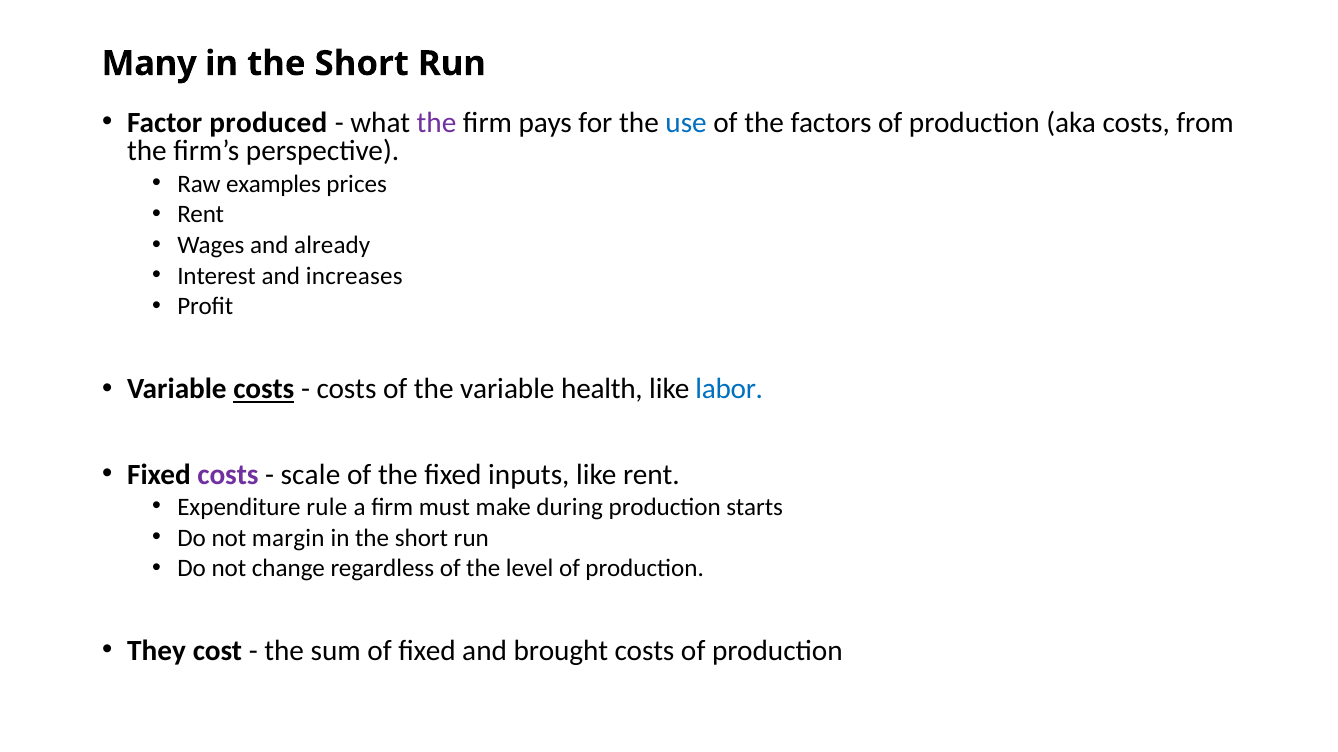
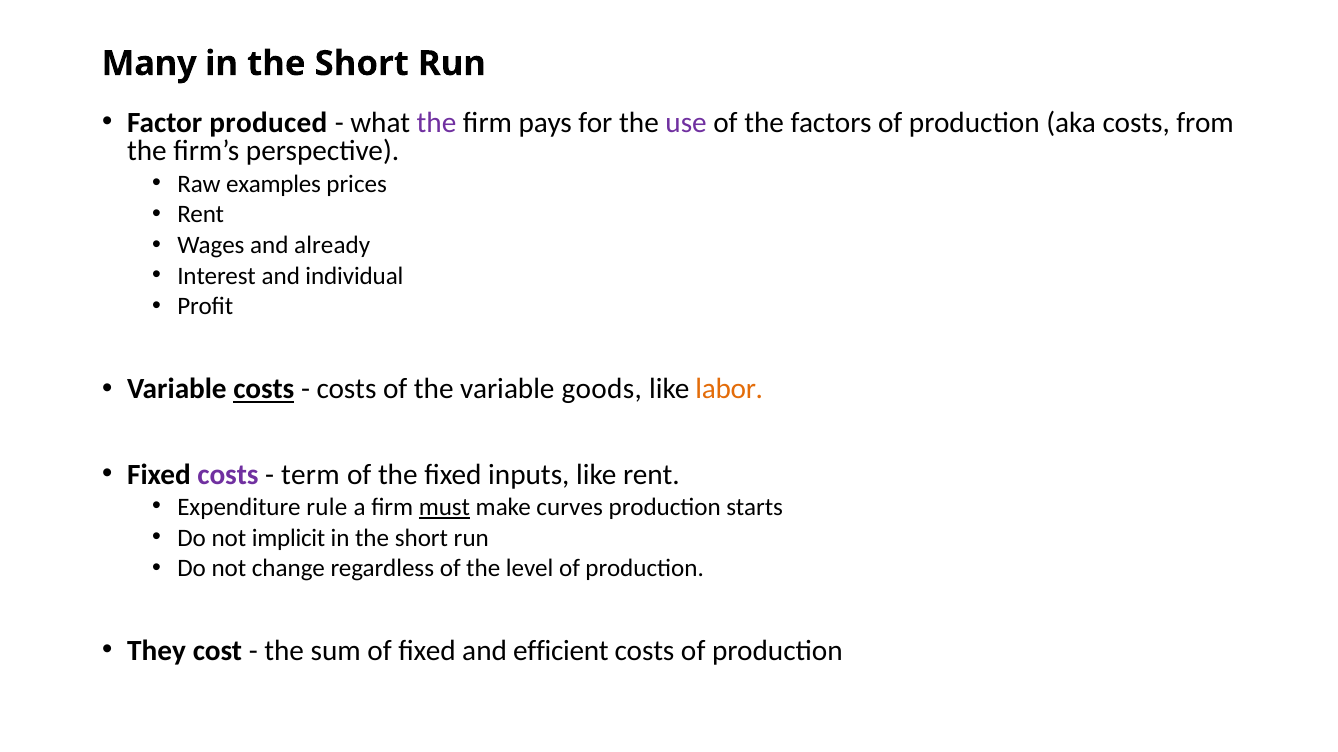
use colour: blue -> purple (686, 123)
increases: increases -> individual (354, 276)
health: health -> goods (602, 390)
labor colour: blue -> orange (729, 390)
scale: scale -> term (310, 475)
must underline: none -> present (444, 508)
during: during -> curves (570, 508)
margin: margin -> implicit (289, 538)
brought: brought -> efficient (561, 652)
